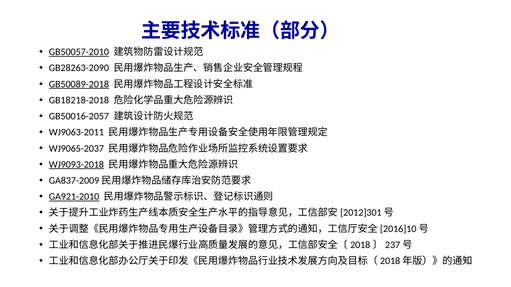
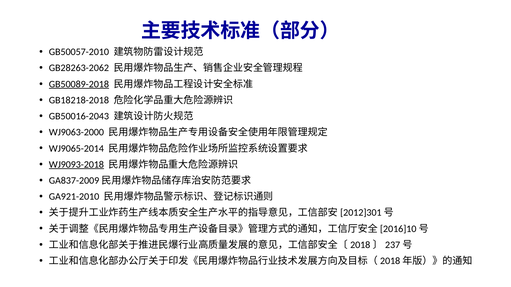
GB50057-2010 underline: present -> none (79, 52)
GB28263-2090: GB28263-2090 -> GB28263-2062 (79, 68)
GB50016-2057: GB50016-2057 -> GB50016-2043 (79, 116)
WJ9063-2011: WJ9063-2011 -> WJ9063-2000 (76, 133)
WJ9065-2037: WJ9065-2037 -> WJ9065-2014 (76, 149)
GA921-2010 underline: present -> none (74, 197)
